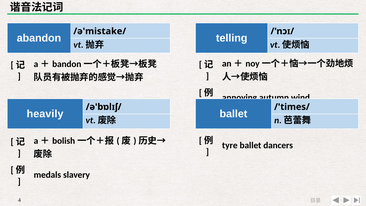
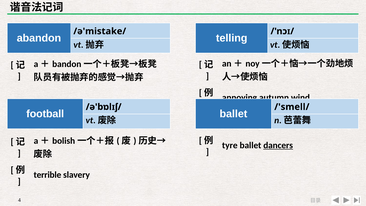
heavily: heavily -> football (45, 114)
/'times/: /'times/ -> /'smell/ (292, 107)
dancers underline: none -> present (278, 145)
medals: medals -> terrible (47, 175)
